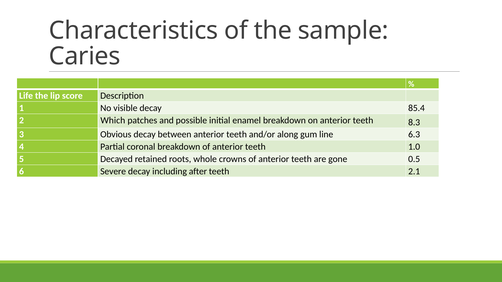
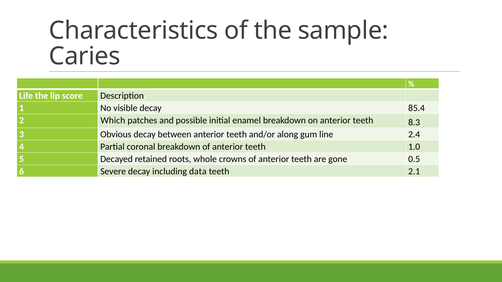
6.3: 6.3 -> 2.4 (414, 135)
after: after -> data (198, 172)
